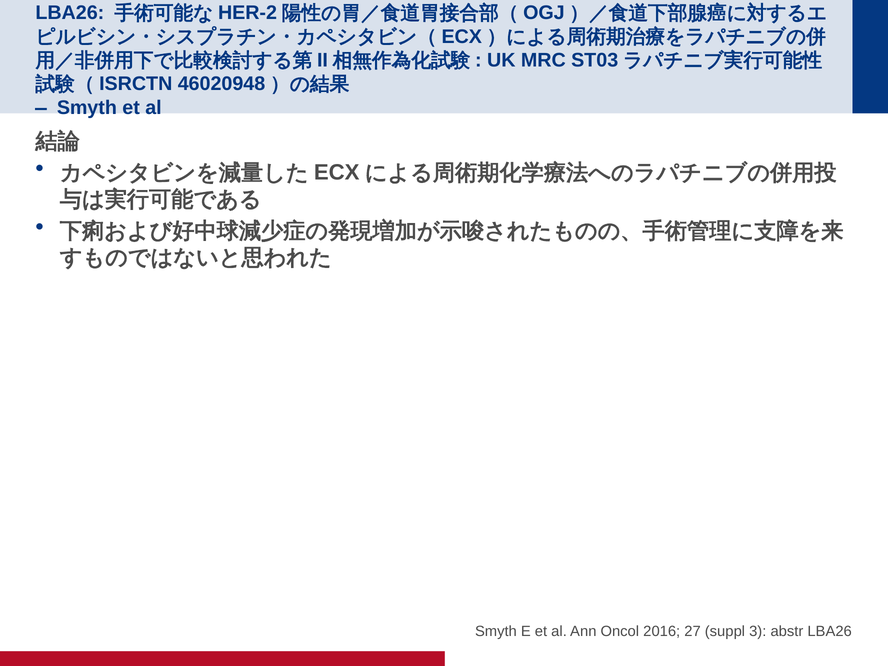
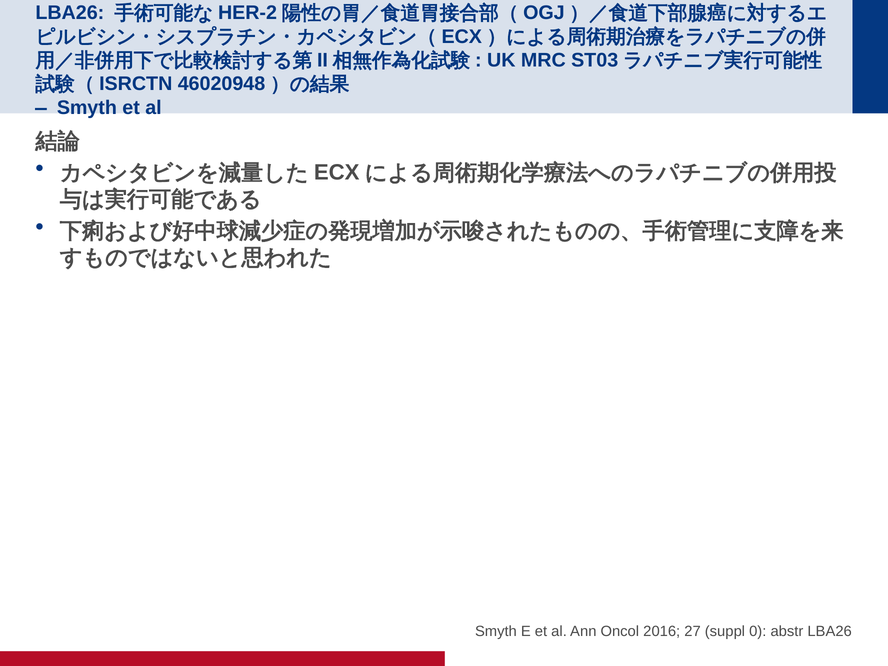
3: 3 -> 0 (758, 631)
